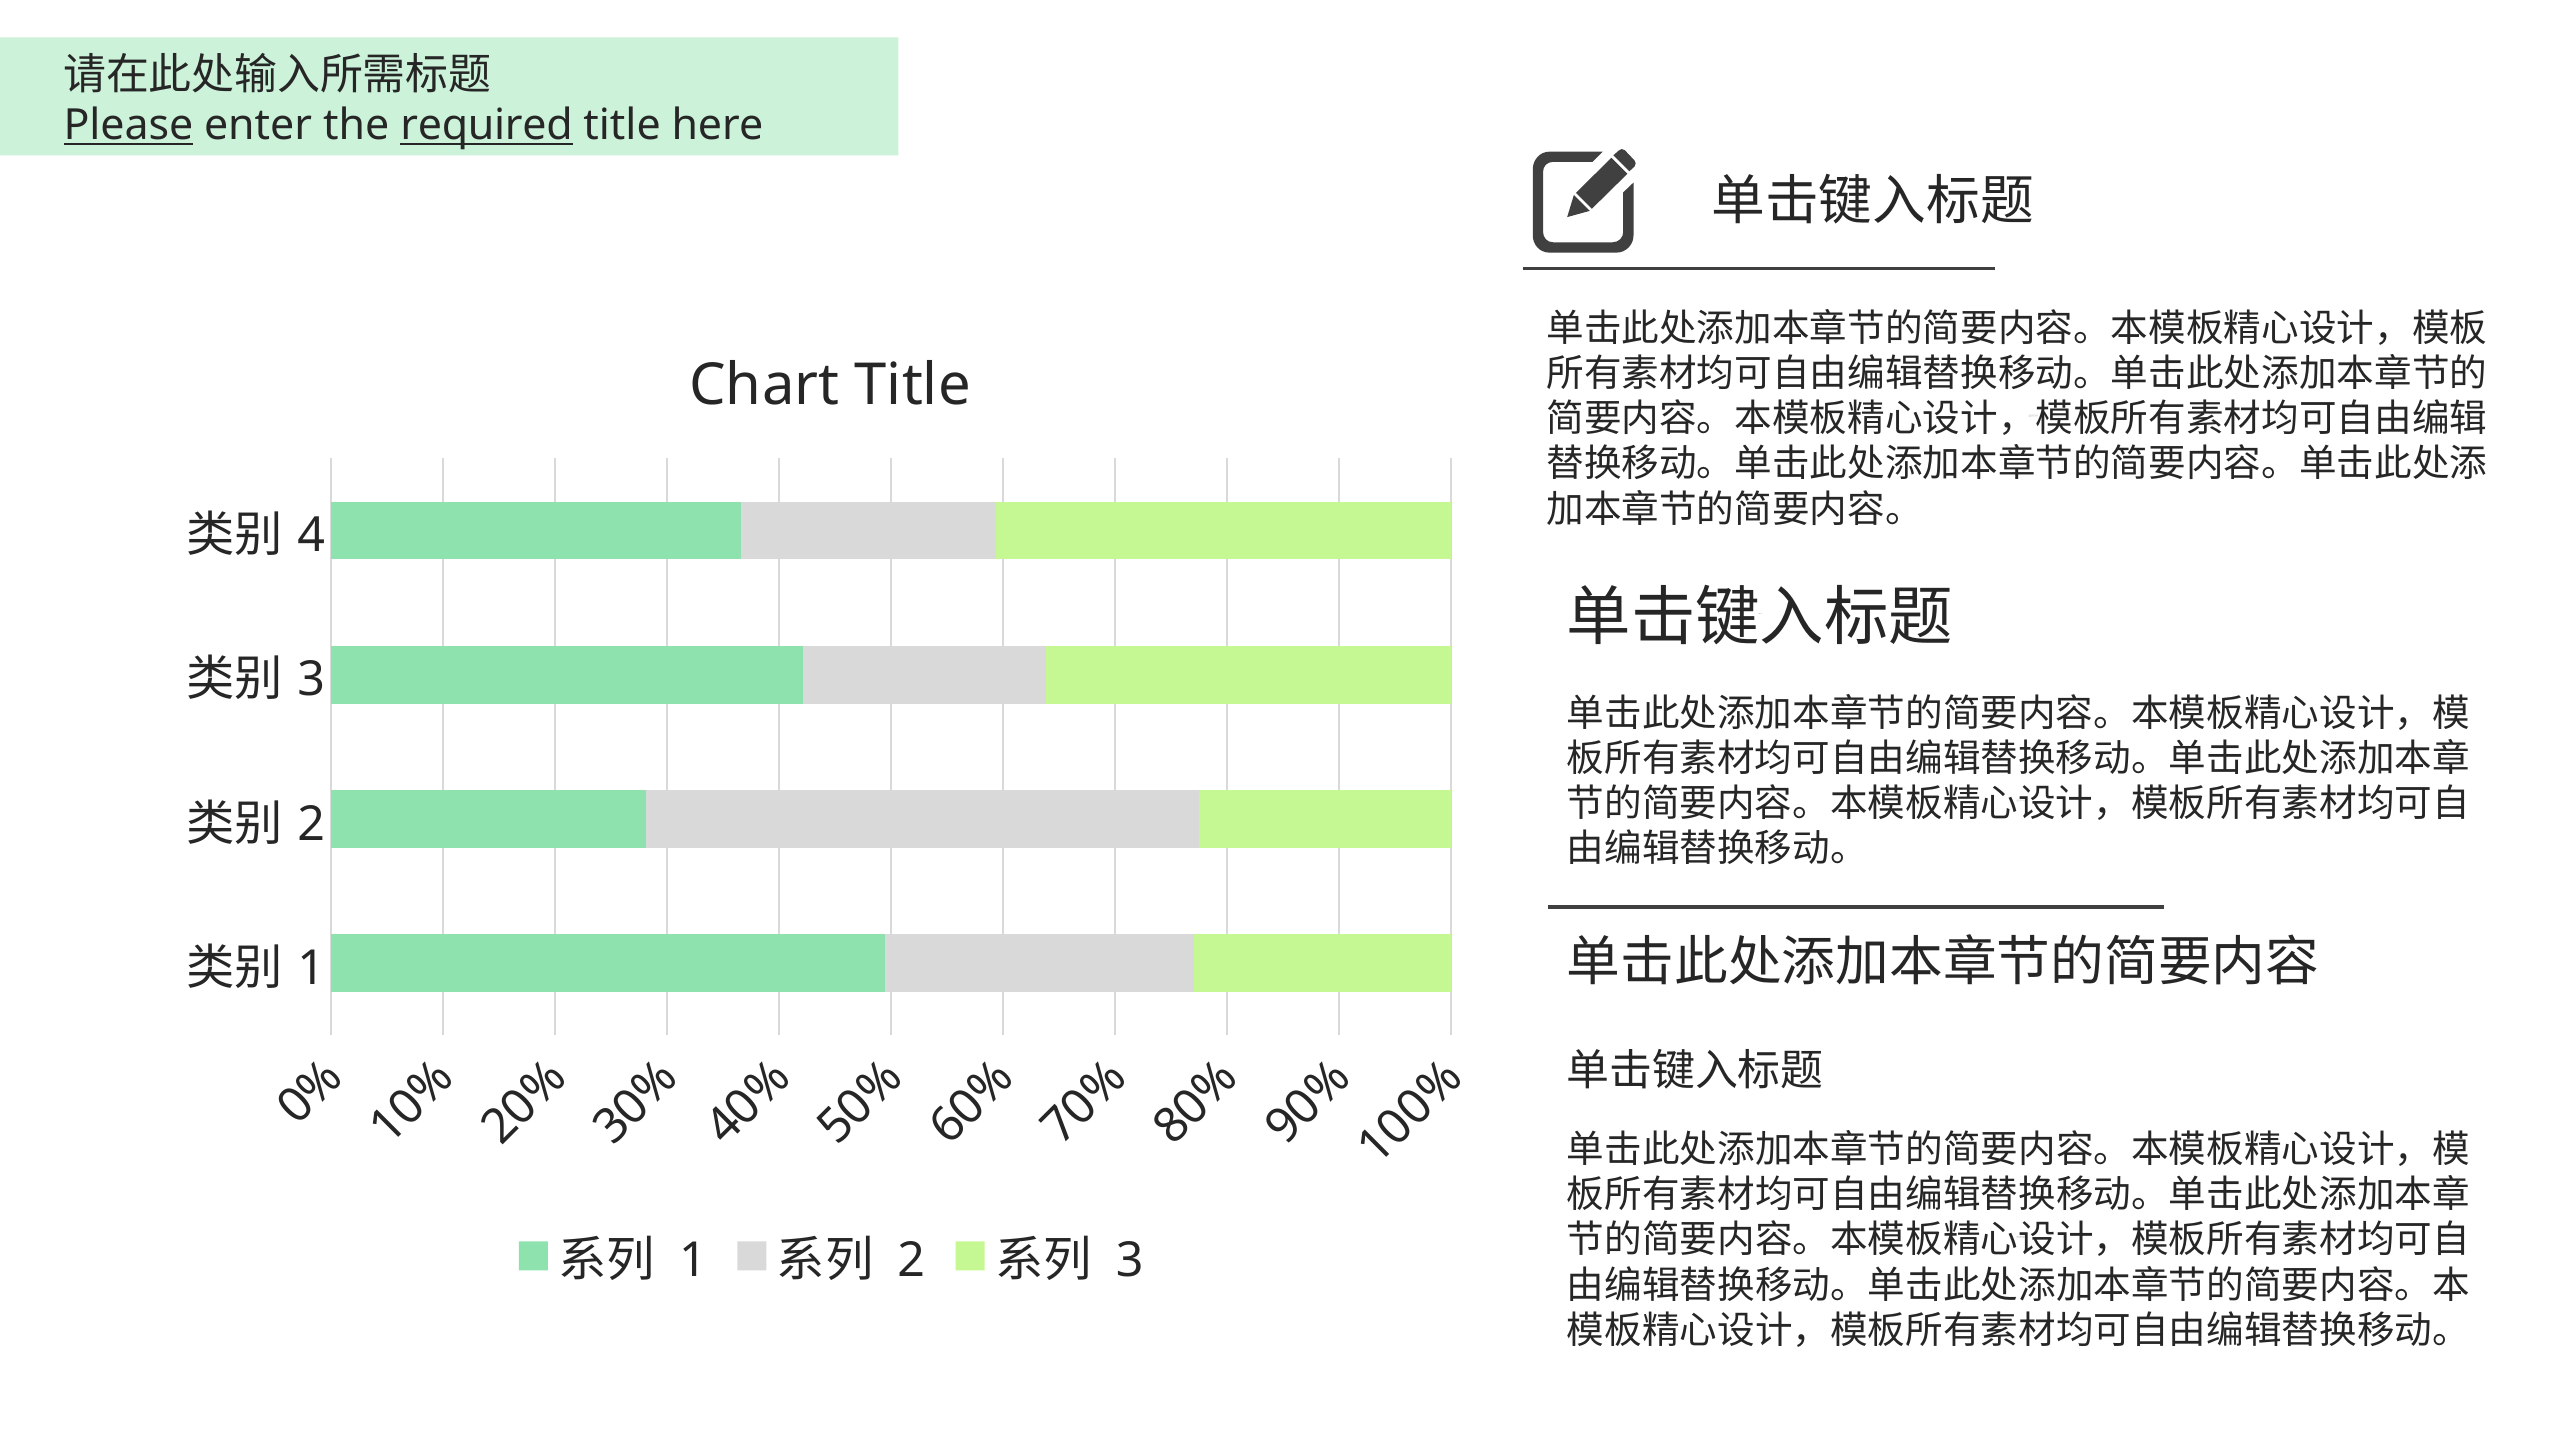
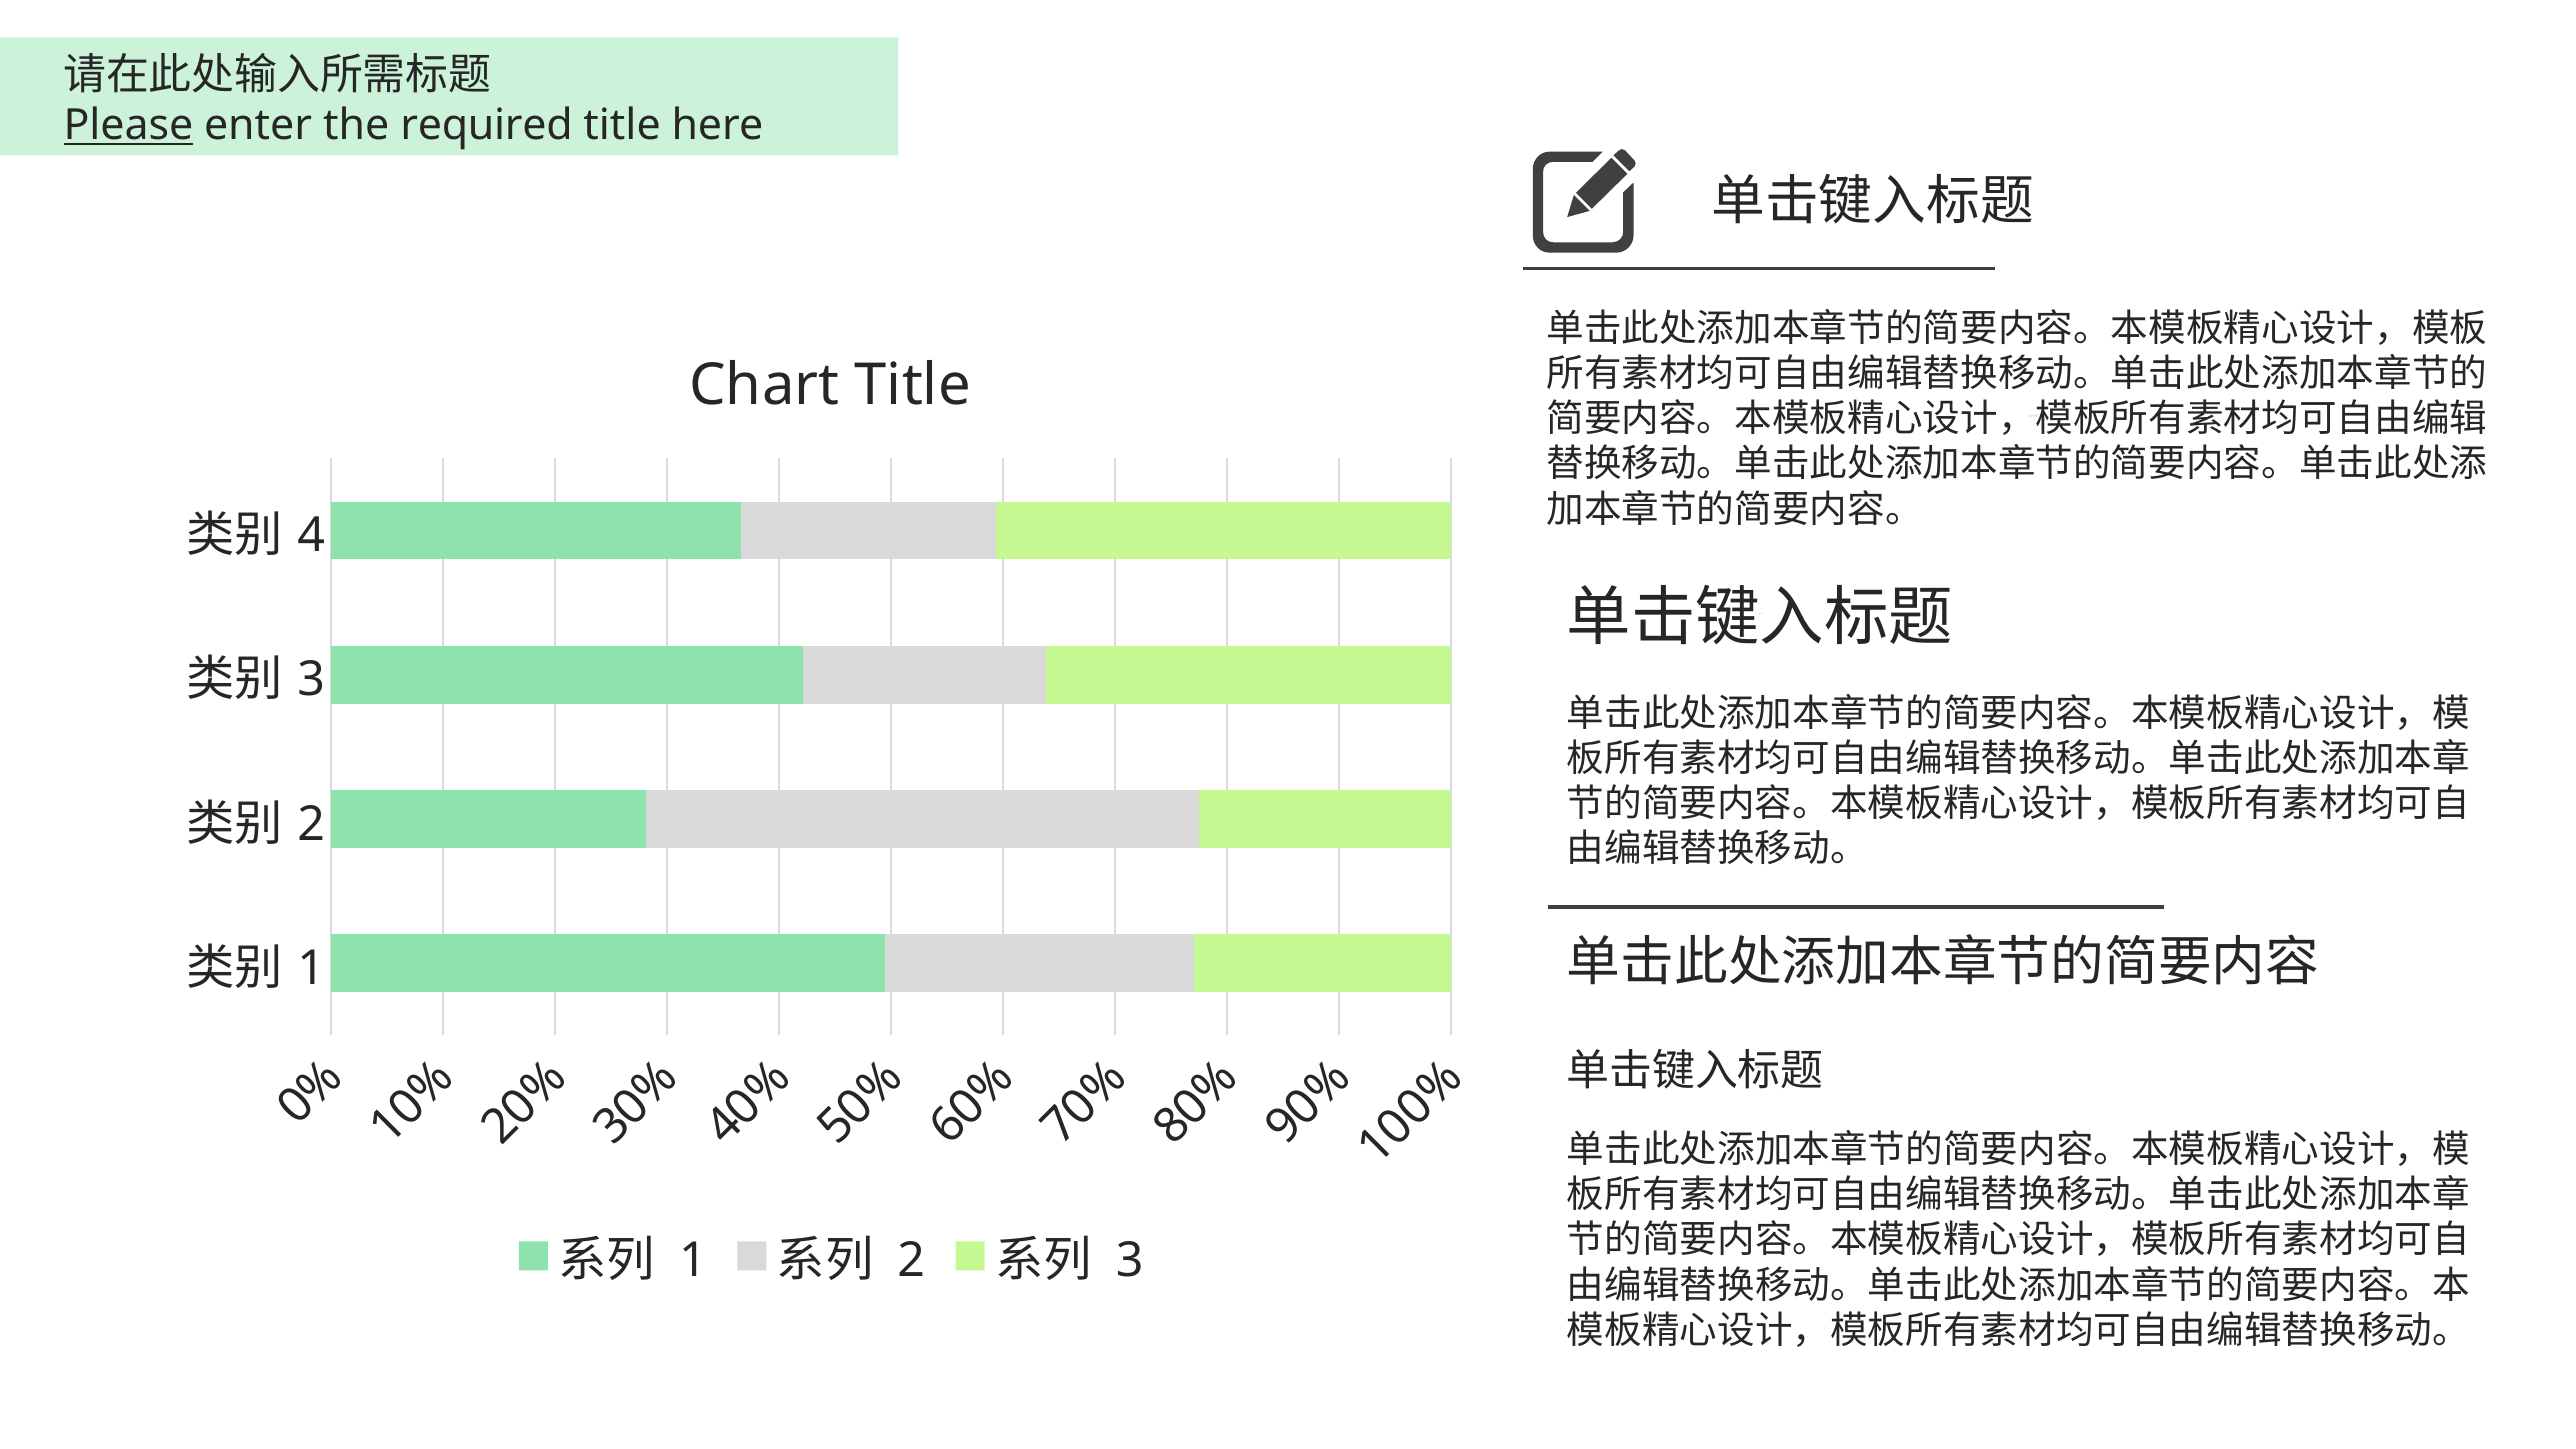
required underline: present -> none (487, 126)
